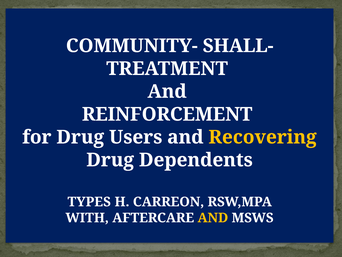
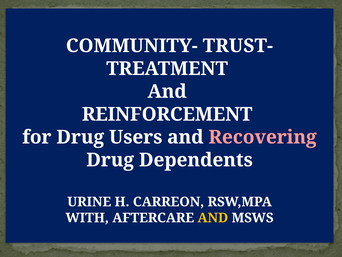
SHALL-: SHALL- -> TRUST- (238, 46)
Recovering colour: yellow -> pink (263, 137)
TYPES: TYPES -> URINE (89, 201)
